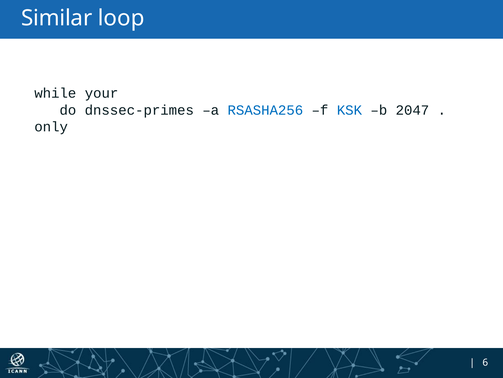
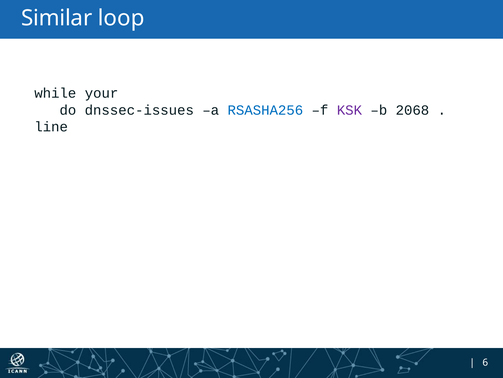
dnssec-primes: dnssec-primes -> dnssec-issues (139, 110)
KSK colour: blue -> purple (349, 110)
2047: 2047 -> 2068 (412, 110)
only: only -> line (51, 127)
